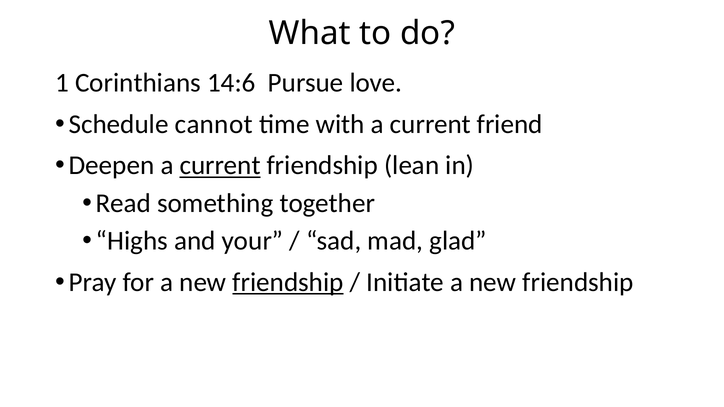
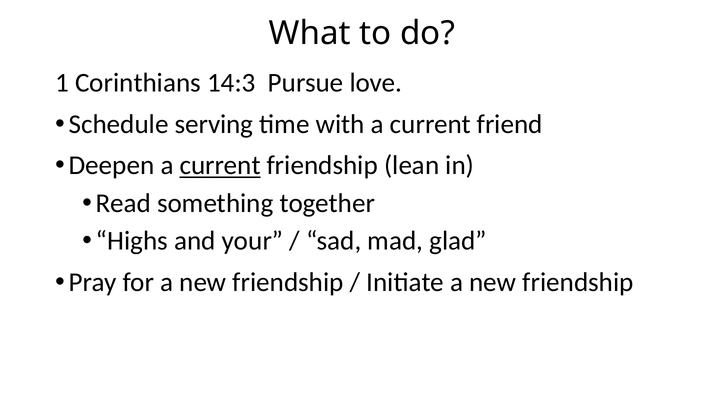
14:6: 14:6 -> 14:3 (231, 83)
cannot: cannot -> serving (214, 124)
friendship underline: present -> none (288, 282)
